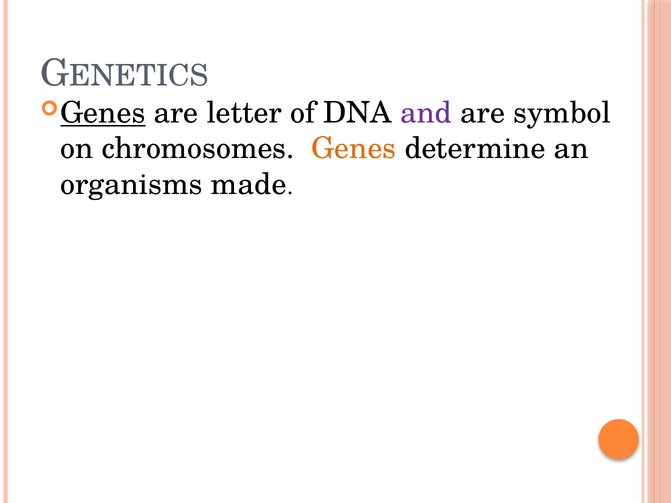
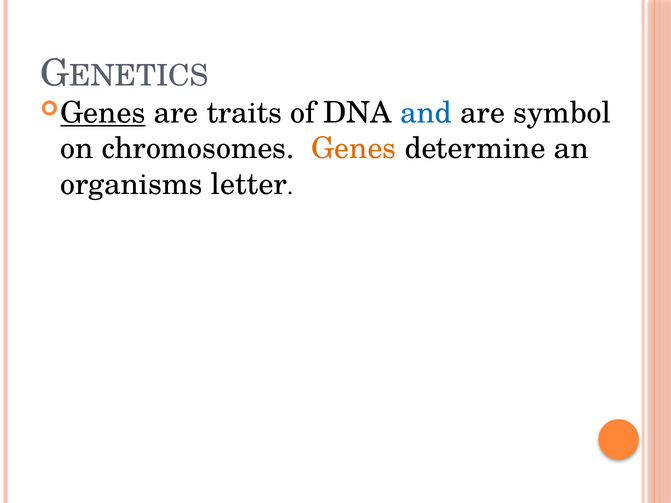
letter: letter -> traits (244, 113)
and colour: purple -> blue (426, 113)
made: made -> letter (249, 184)
